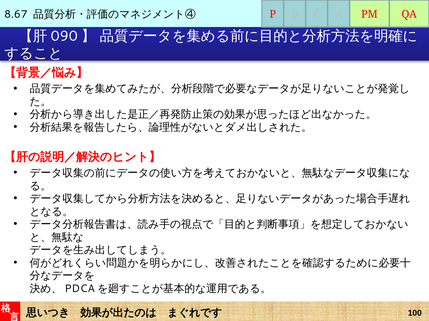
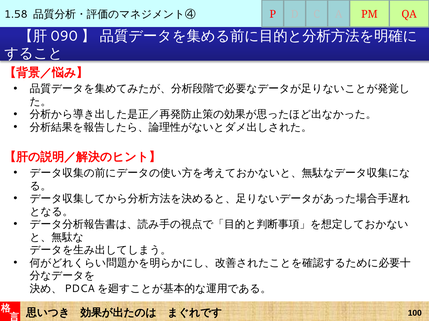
8.67: 8.67 -> 1.58 (16, 14)
